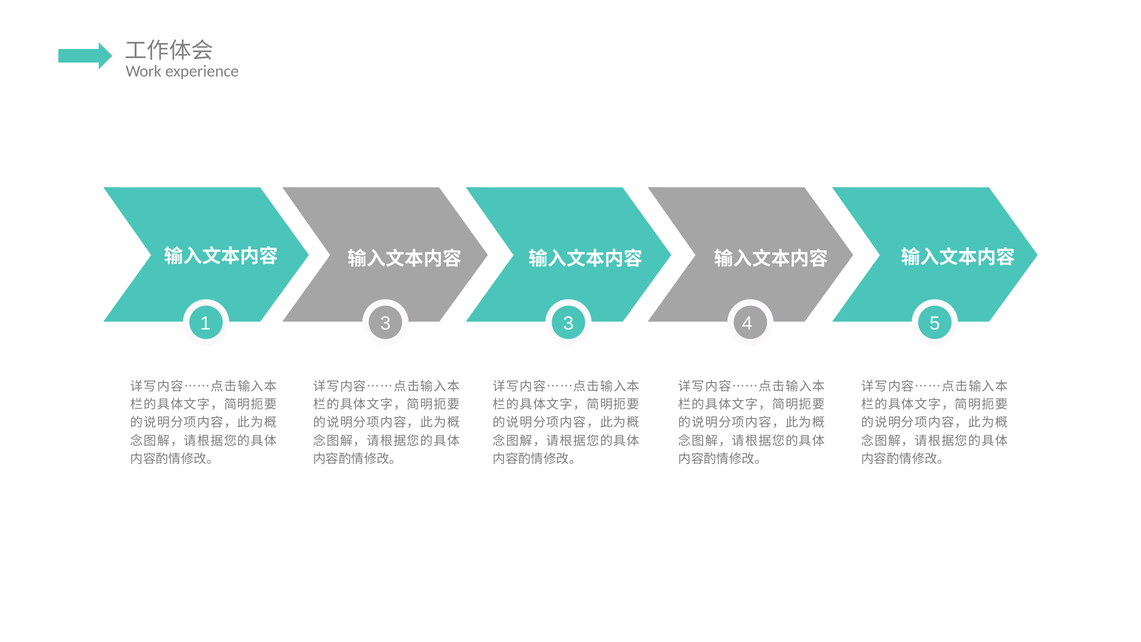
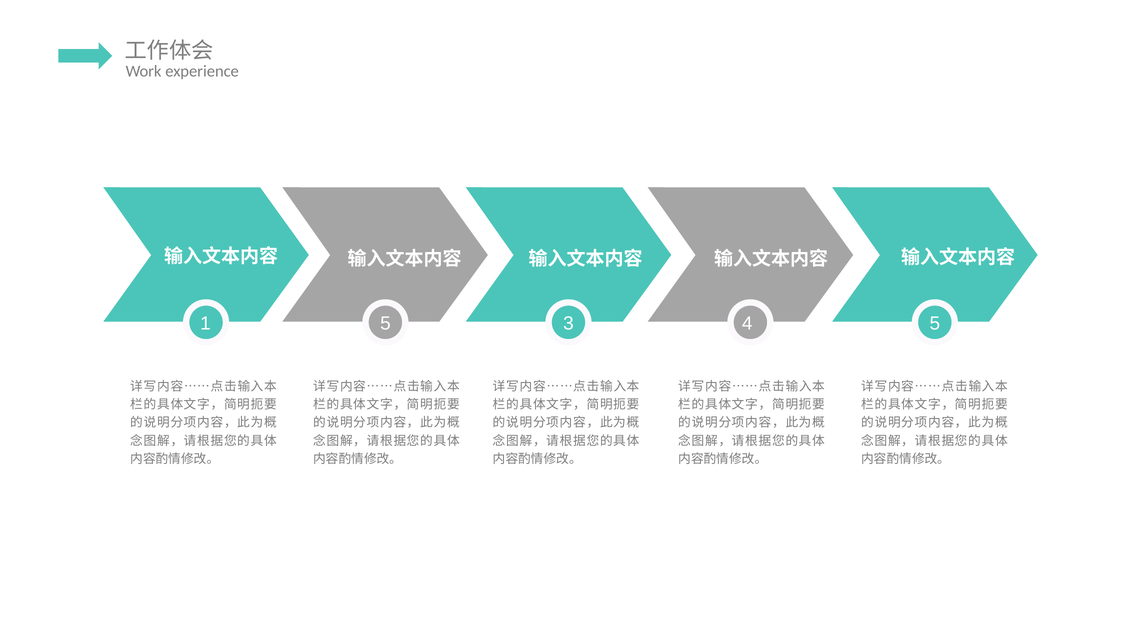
1 3: 3 -> 5 (385, 324)
